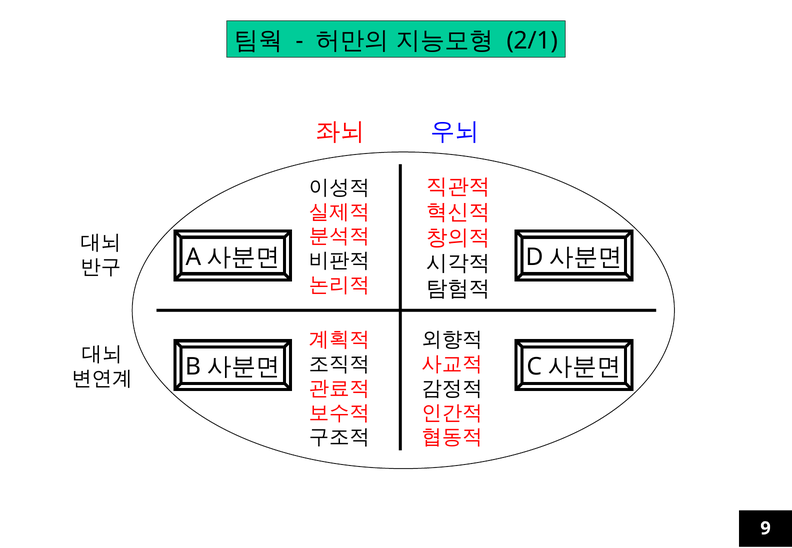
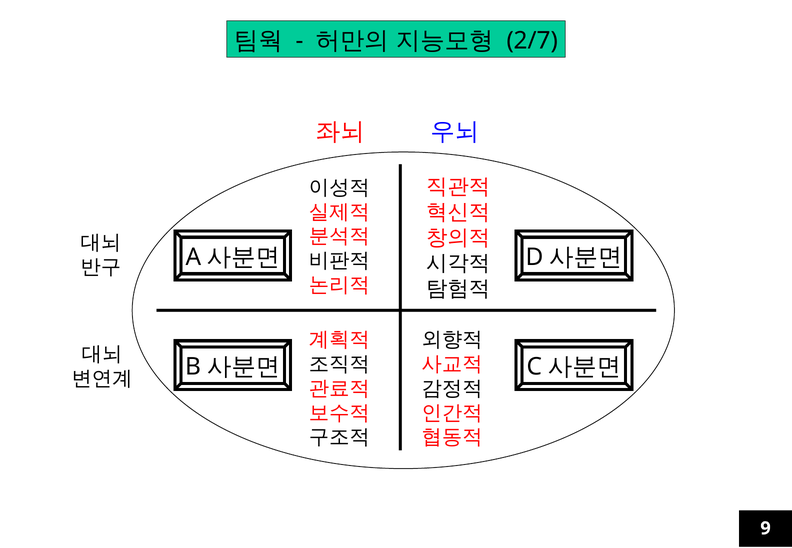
2/1: 2/1 -> 2/7 (532, 41)
